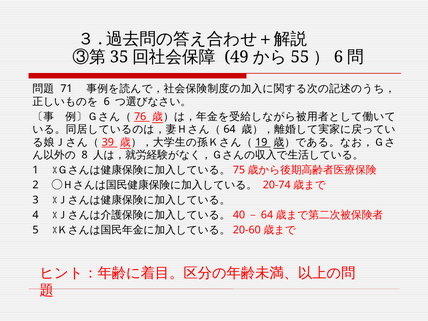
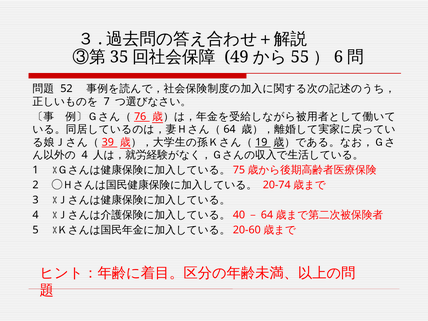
71: 71 -> 52 (66, 89)
6: 6 -> 7 (107, 102)
8: 8 -> 4 (85, 155)
